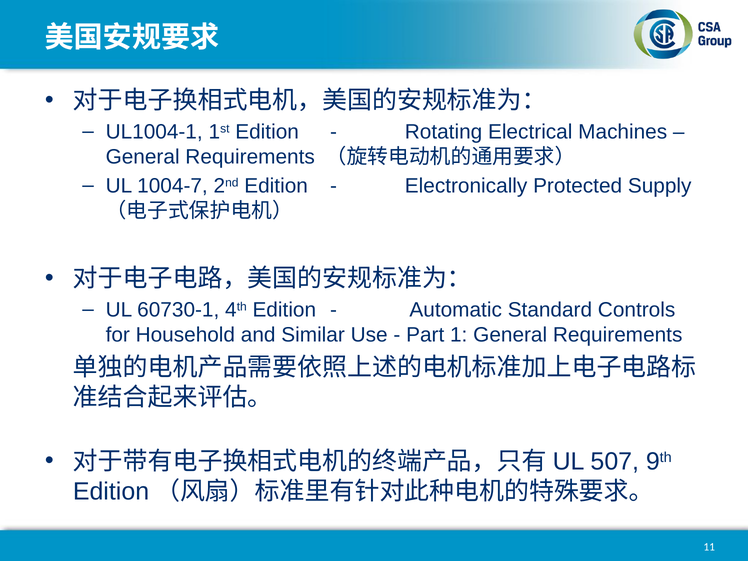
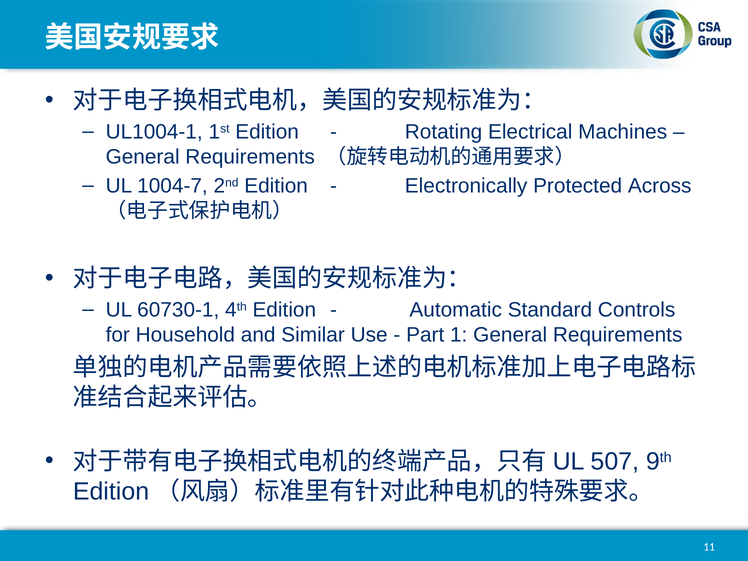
Supply: Supply -> Across (660, 186)
